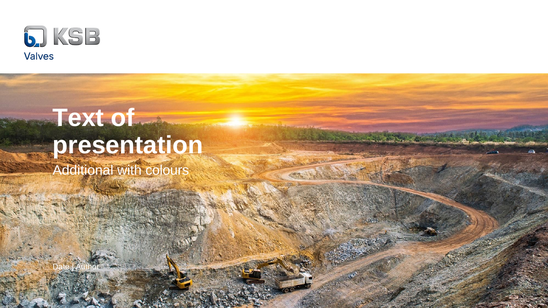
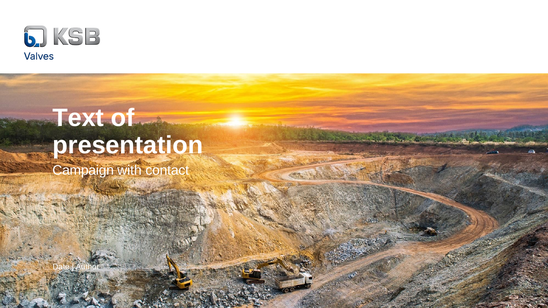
Additional: Additional -> Campaign (83, 170)
colours: colours -> contact (167, 170)
